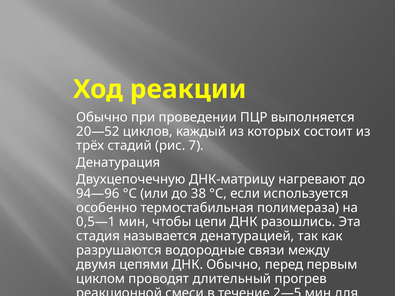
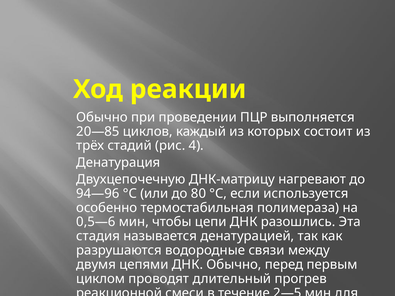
20—52: 20—52 -> 20—85 (98, 132)
7: 7 -> 4 (196, 146)
38: 38 -> 80 (198, 194)
0,5—1: 0,5—1 -> 0,5—6 (96, 222)
